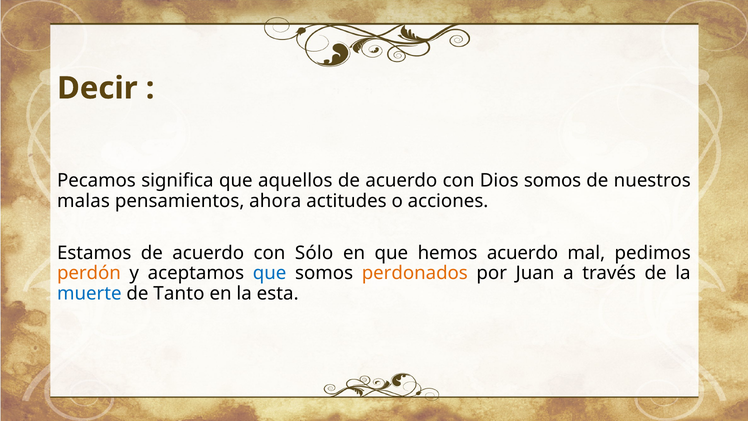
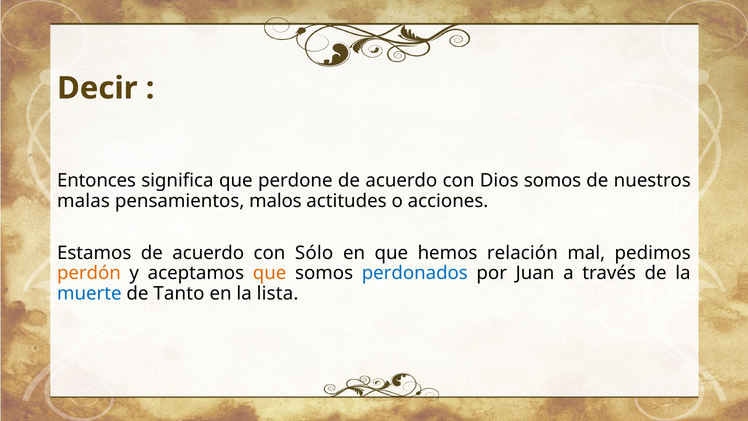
Pecamos: Pecamos -> Entonces (96, 181)
aquellos: aquellos -> perdone (295, 181)
ahora: ahora -> malos (275, 201)
hemos acuerdo: acuerdo -> relación (522, 253)
que colour: blue -> orange (270, 273)
perdonados colour: orange -> blue (415, 273)
esta: esta -> lista (278, 293)
